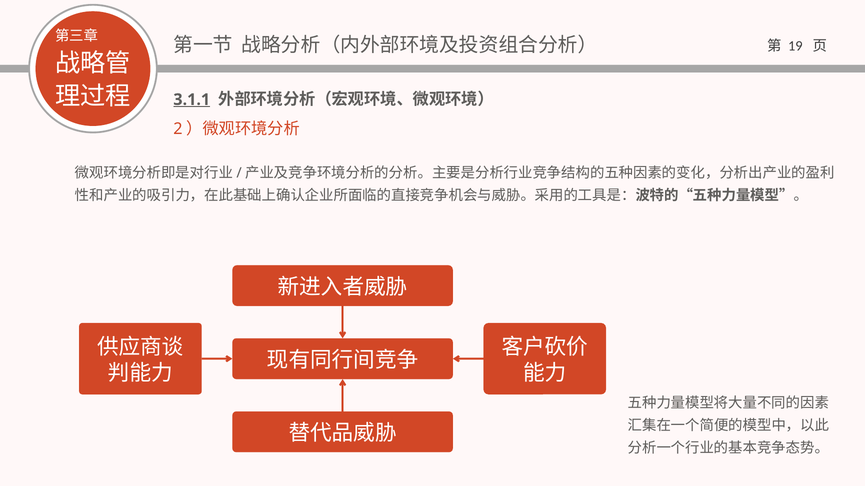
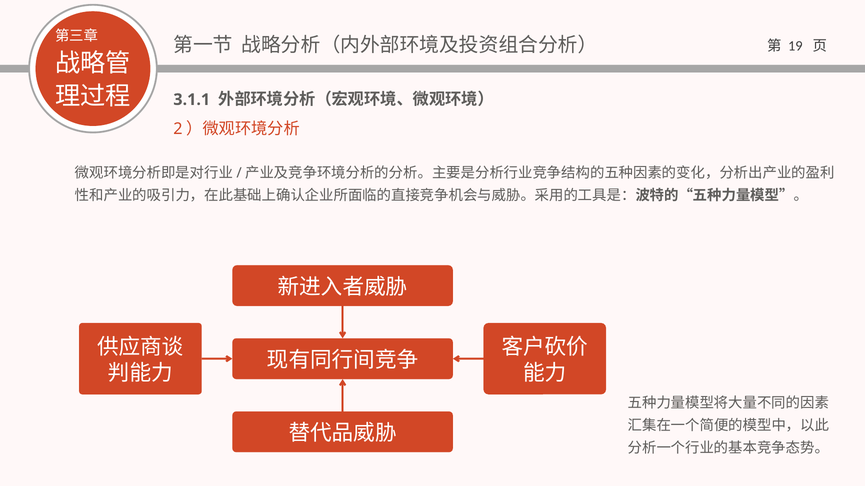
3.1.1 underline: present -> none (192, 100)
